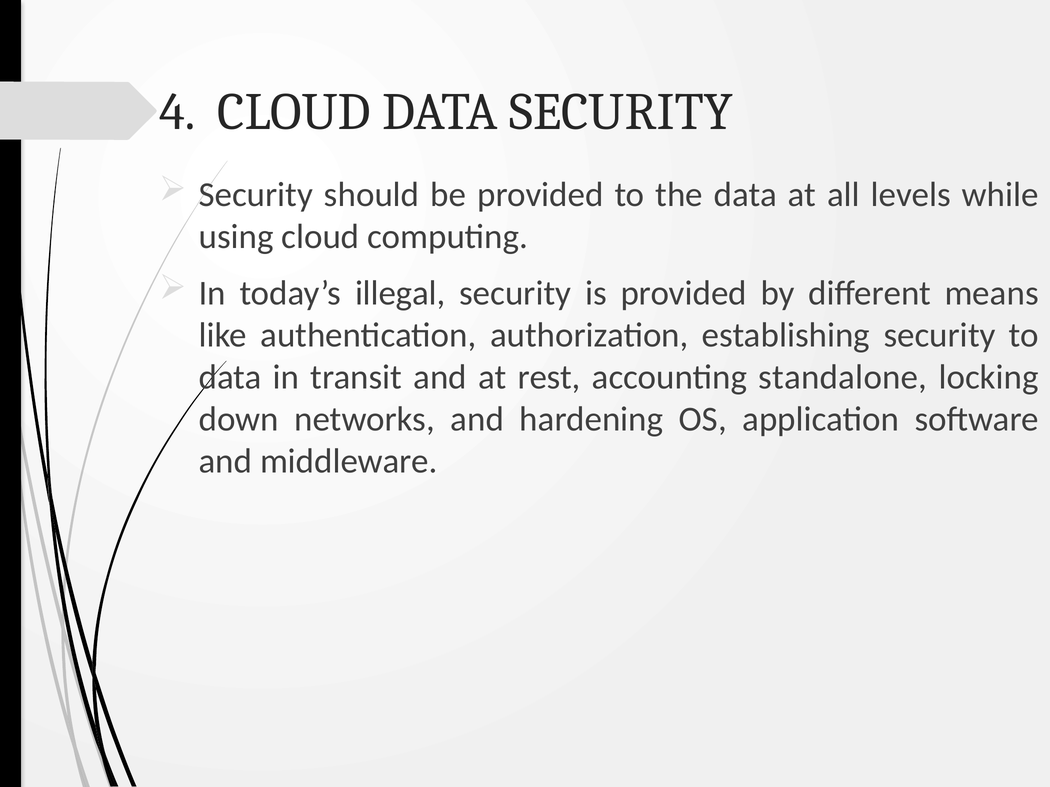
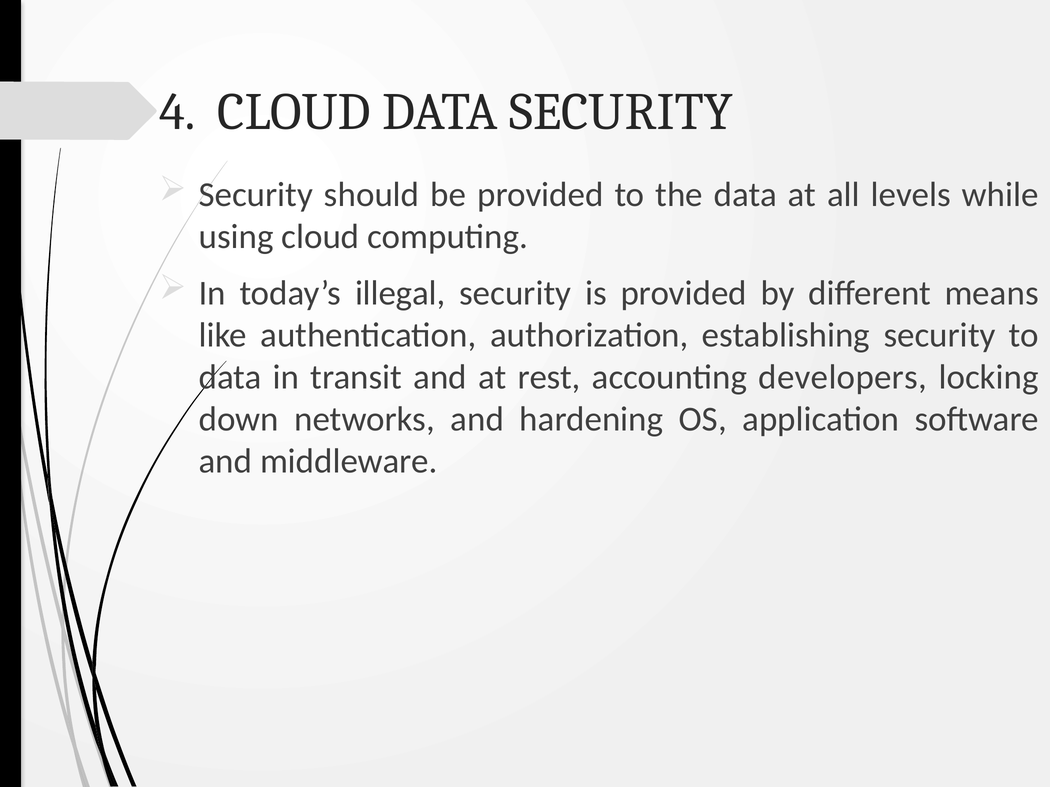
standalone: standalone -> developers (843, 378)
